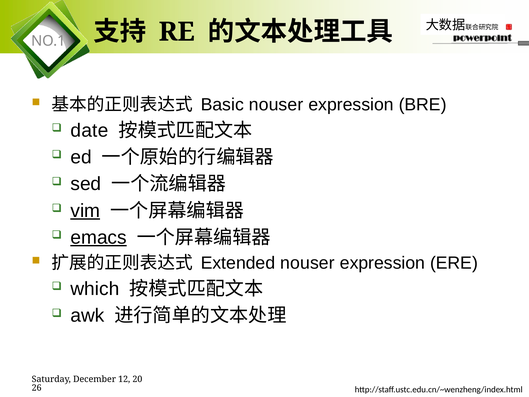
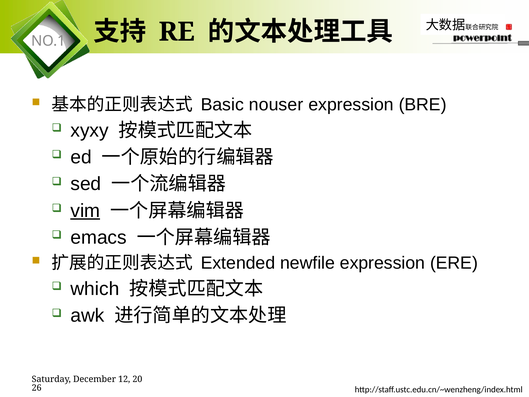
date: date -> xyxy (90, 130)
emacs underline: present -> none (99, 237)
Extended nouser: nouser -> newfile (308, 263)
